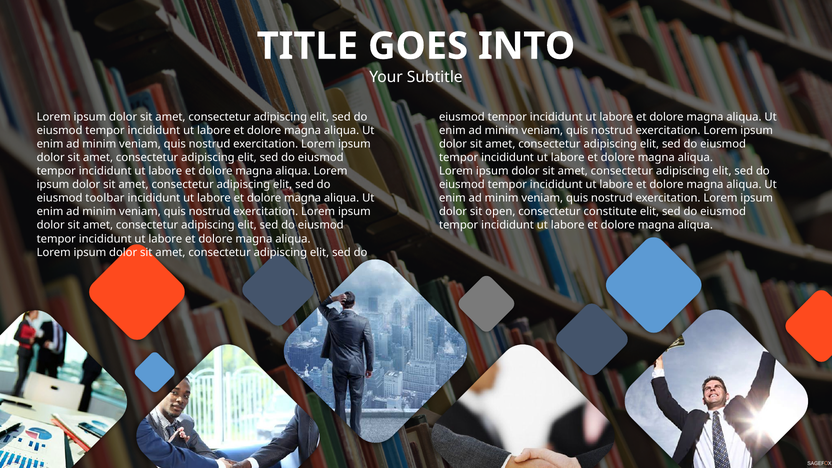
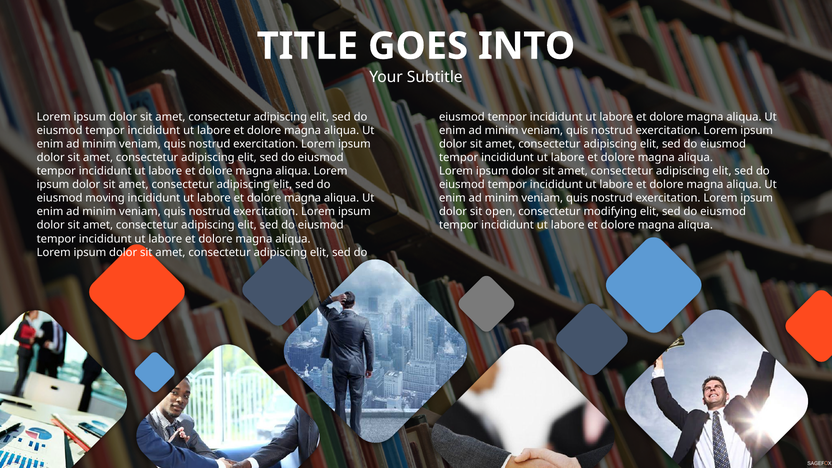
toolbar: toolbar -> moving (105, 198)
constitute: constitute -> modifying (610, 212)
